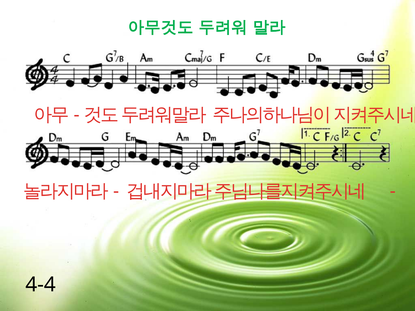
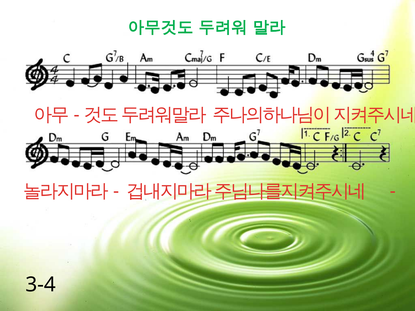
4-4: 4-4 -> 3-4 (41, 285)
